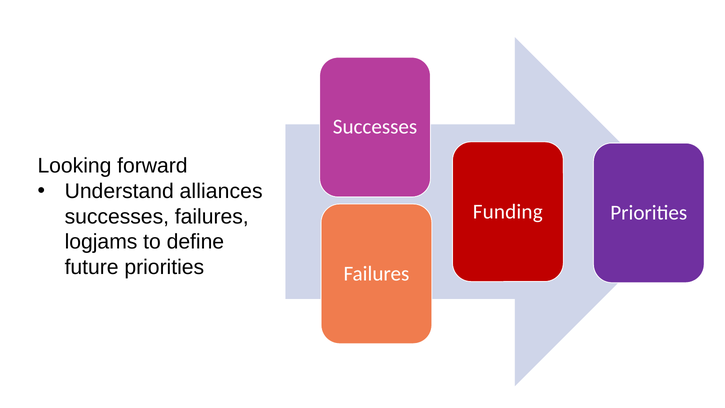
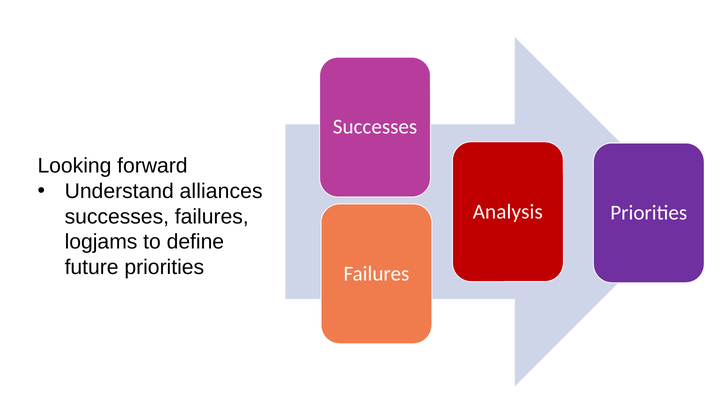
Funding: Funding -> Analysis (508, 211)
